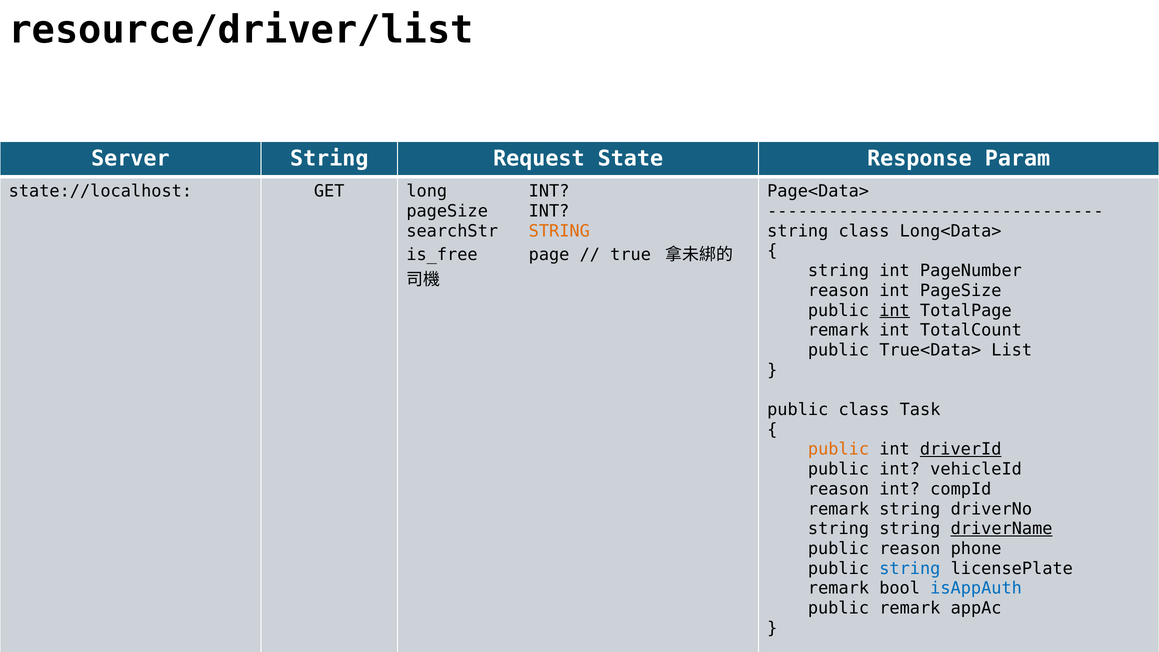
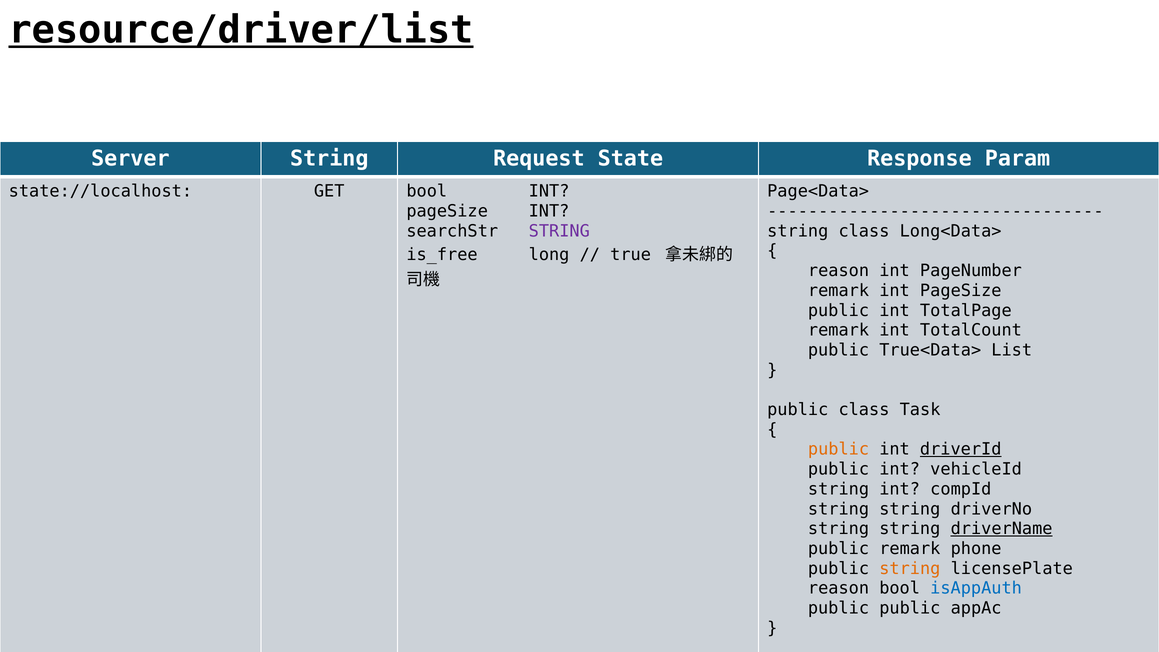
resource/driver/list underline: none -> present (241, 30)
GET long: long -> bool (427, 191)
STRING colour: orange -> purple (559, 231)
page: page -> long (549, 255)
string: string -> reason (839, 271)
reason: reason -> remark (839, 291)
int underline: present -> none (895, 310)
reason: reason -> string (839, 489)
remark: remark -> string (839, 509)
public reason: reason -> remark (910, 549)
string colour: blue -> orange (910, 568)
remark: remark -> reason (839, 588)
public remark: remark -> public (910, 608)
